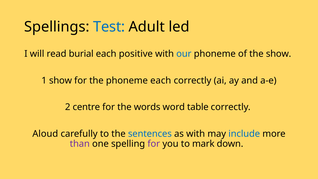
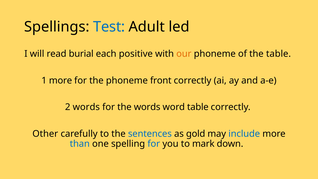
our colour: blue -> orange (184, 54)
the show: show -> table (279, 54)
1 show: show -> more (61, 80)
phoneme each: each -> front (161, 80)
2 centre: centre -> words (86, 107)
Aloud: Aloud -> Other (45, 134)
as with: with -> gold (196, 134)
than colour: purple -> blue (80, 144)
for colour: purple -> blue (154, 144)
